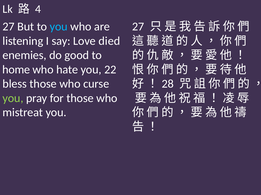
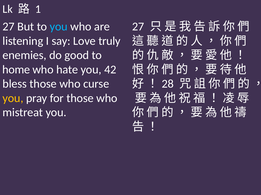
4: 4 -> 1 (38, 9)
died: died -> truly (109, 41)
22: 22 -> 42 (110, 70)
you colour: light green -> yellow (13, 98)
